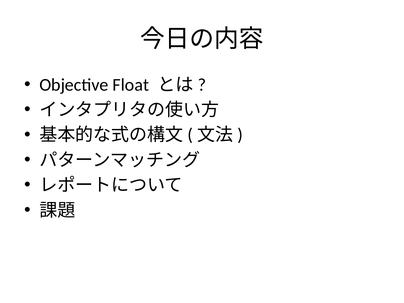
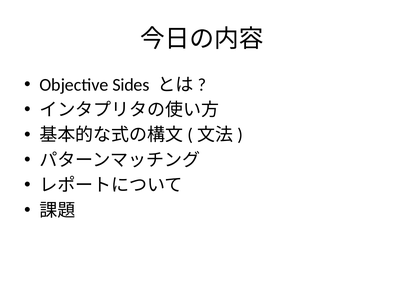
Float: Float -> Sides (131, 85)
